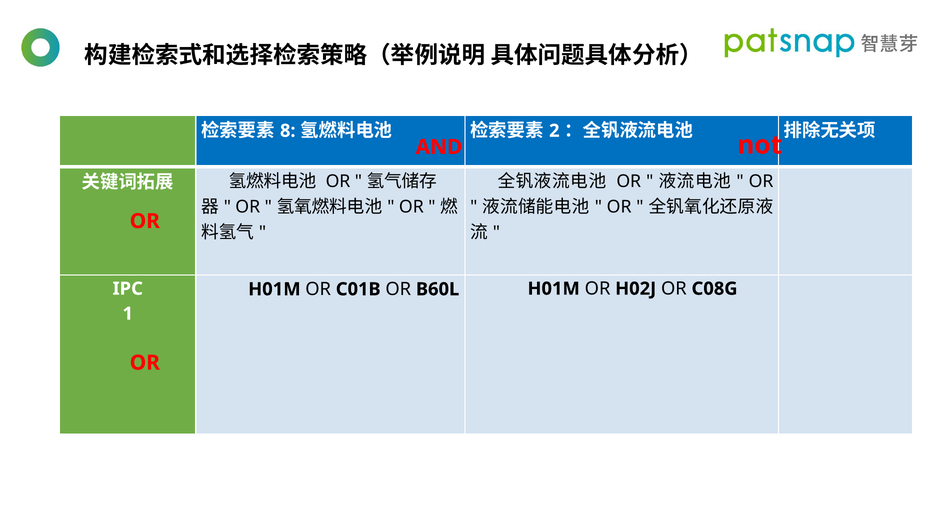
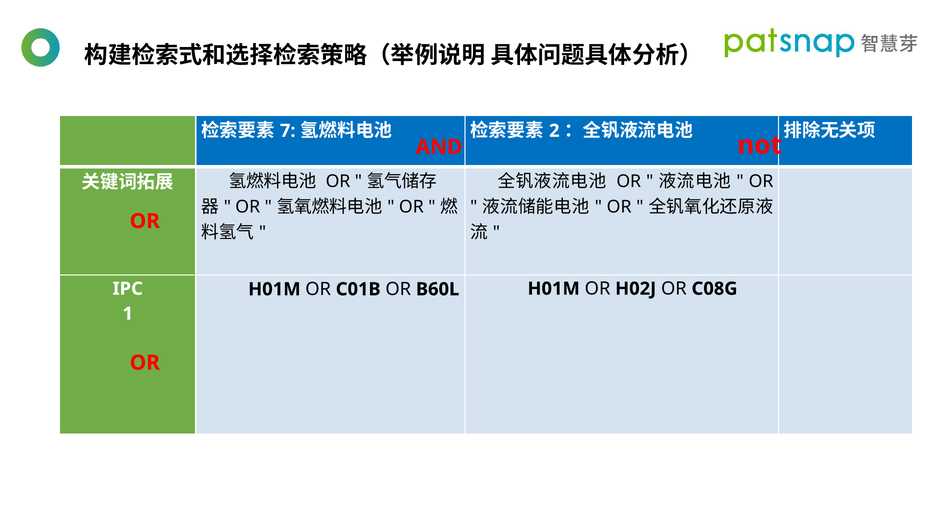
8: 8 -> 7 (288, 131)
